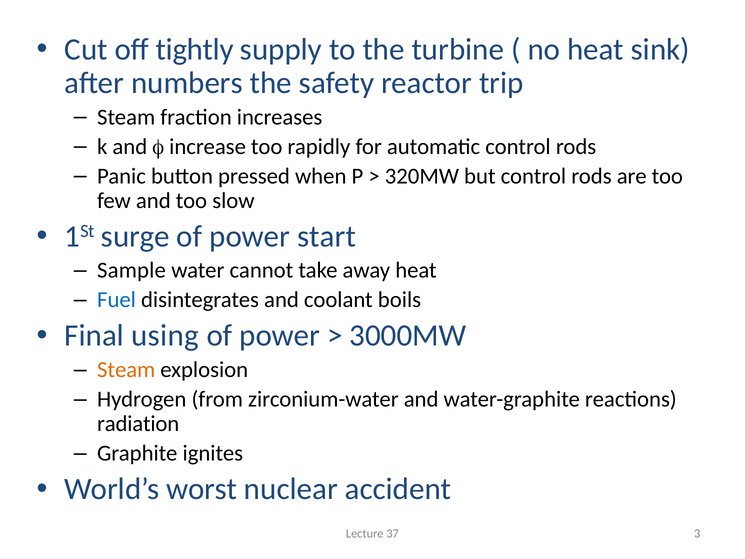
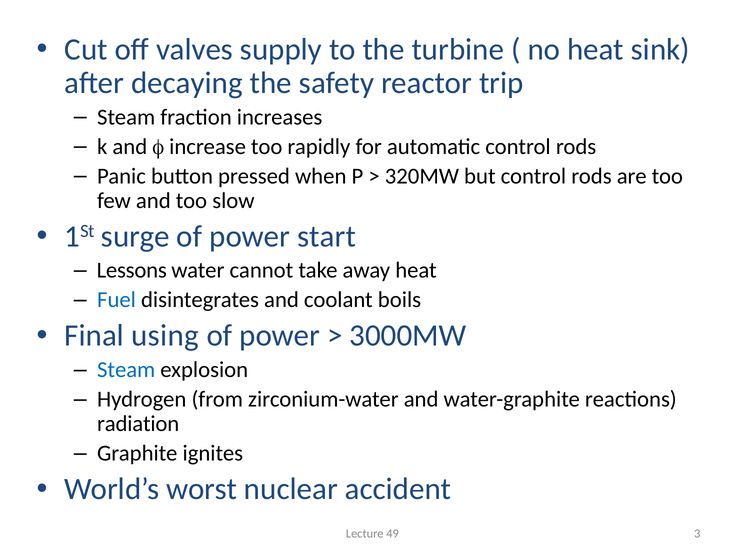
tightly: tightly -> valves (195, 49)
numbers: numbers -> decaying (187, 83)
Sample: Sample -> Lessons (132, 270)
Steam colour: orange -> blue (126, 370)
37: 37 -> 49 (393, 533)
